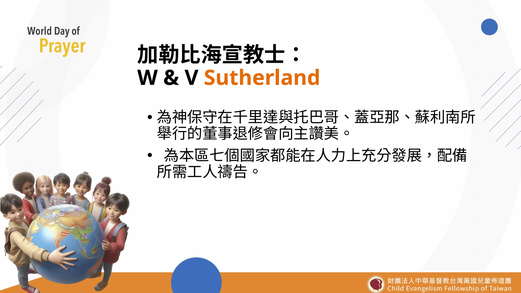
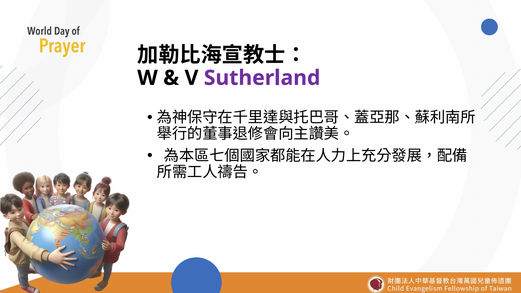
Sutherland colour: orange -> purple (262, 78)
